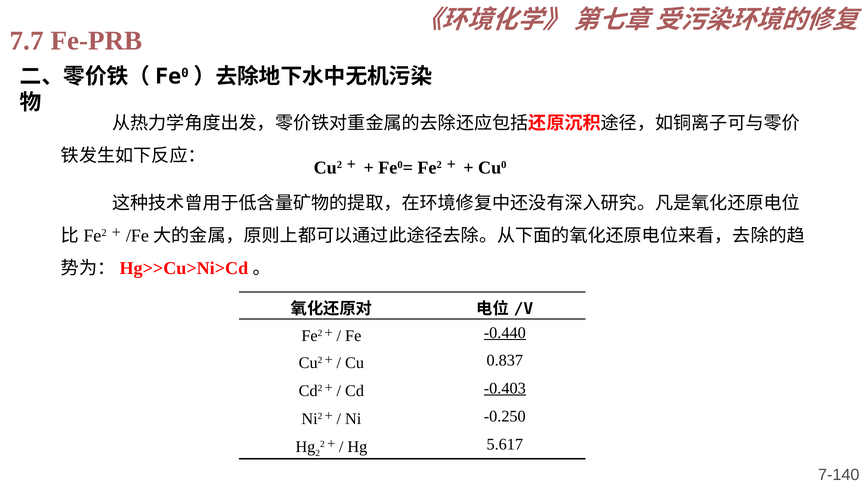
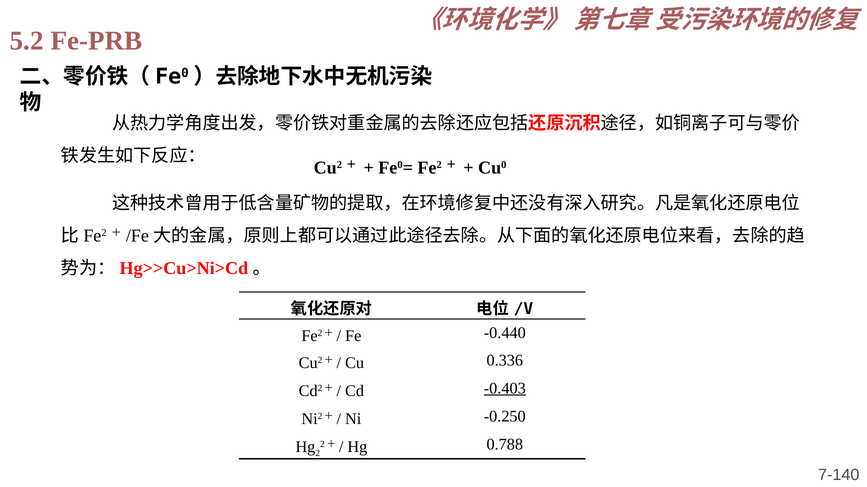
7.7: 7.7 -> 5.2 (27, 41)
-0.440 underline: present -> none (505, 333)
0.837: 0.837 -> 0.336 (505, 361)
5.617: 5.617 -> 0.788 (505, 445)
